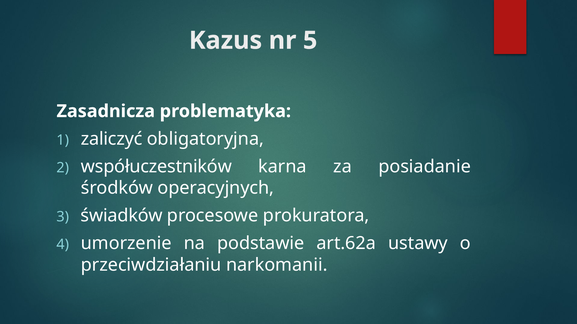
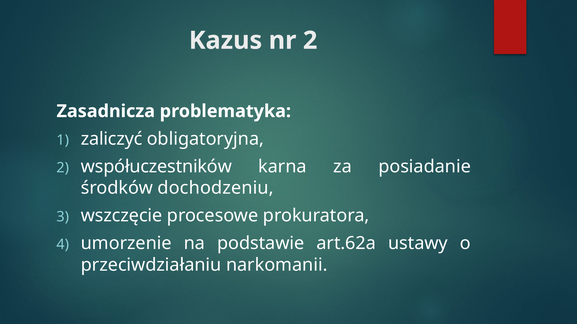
nr 5: 5 -> 2 (310, 41)
operacyjnych: operacyjnych -> dochodzeniu (216, 188)
świadków: świadków -> wszczęcie (122, 216)
